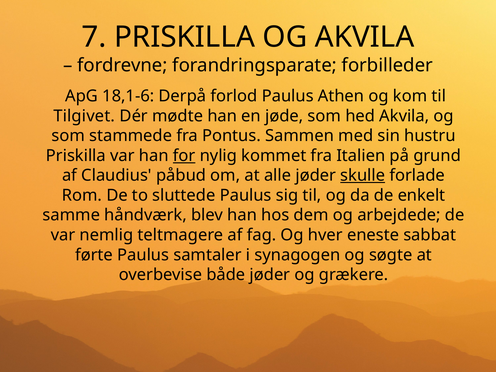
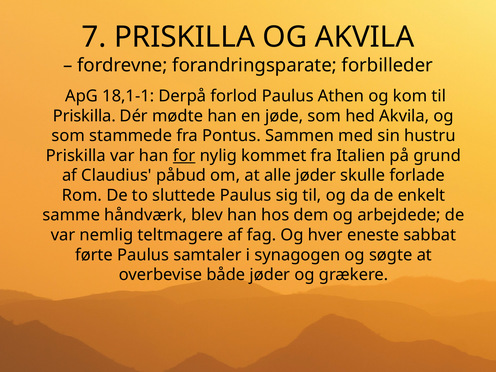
18,1-6: 18,1-6 -> 18,1-1 (128, 96)
Tilgivet: Tilgivet -> Priskilla (84, 116)
skulle underline: present -> none (363, 176)
